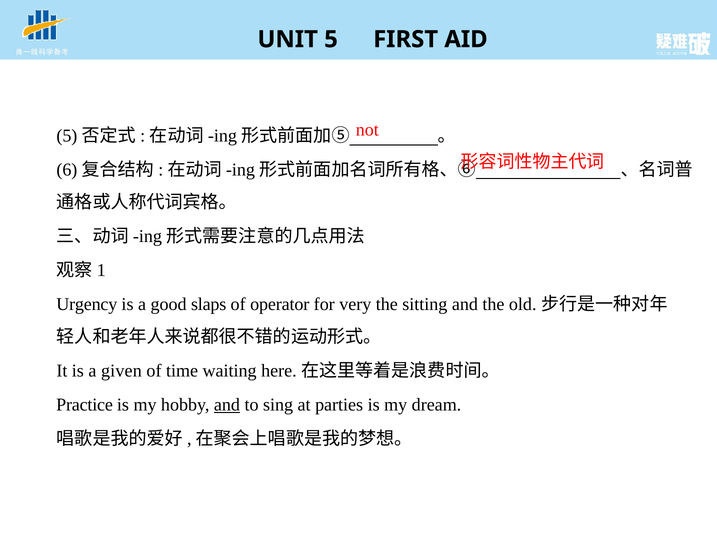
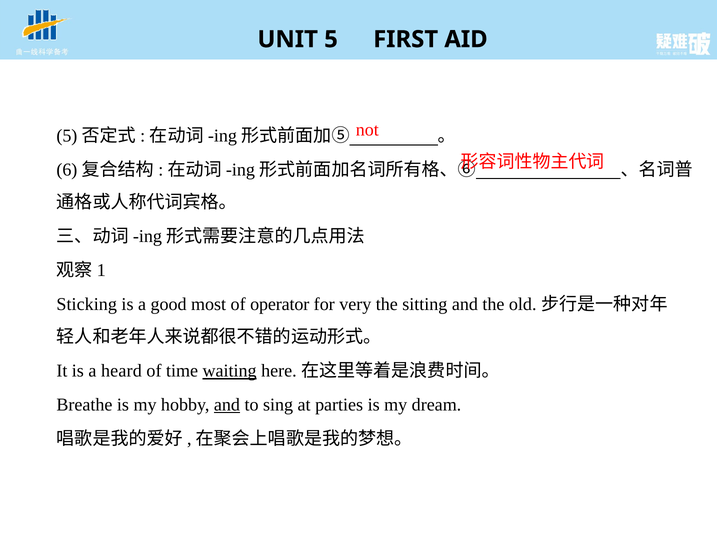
Urgency: Urgency -> Sticking (87, 304)
slaps: slaps -> most (209, 304)
given: given -> heard (121, 371)
waiting underline: none -> present (230, 371)
Practice: Practice -> Breathe (84, 404)
